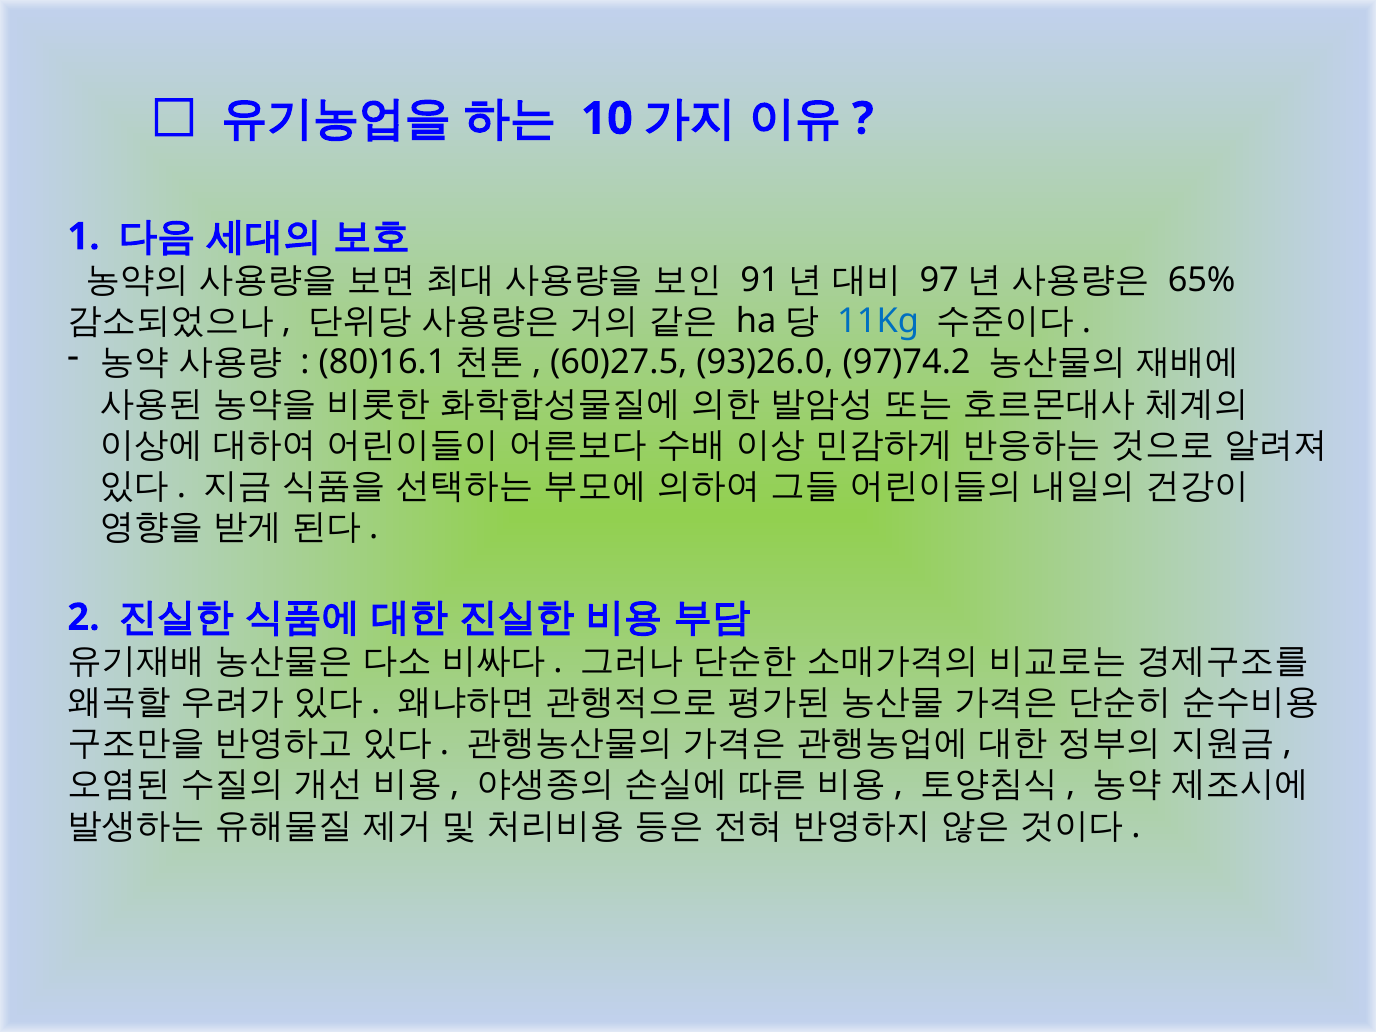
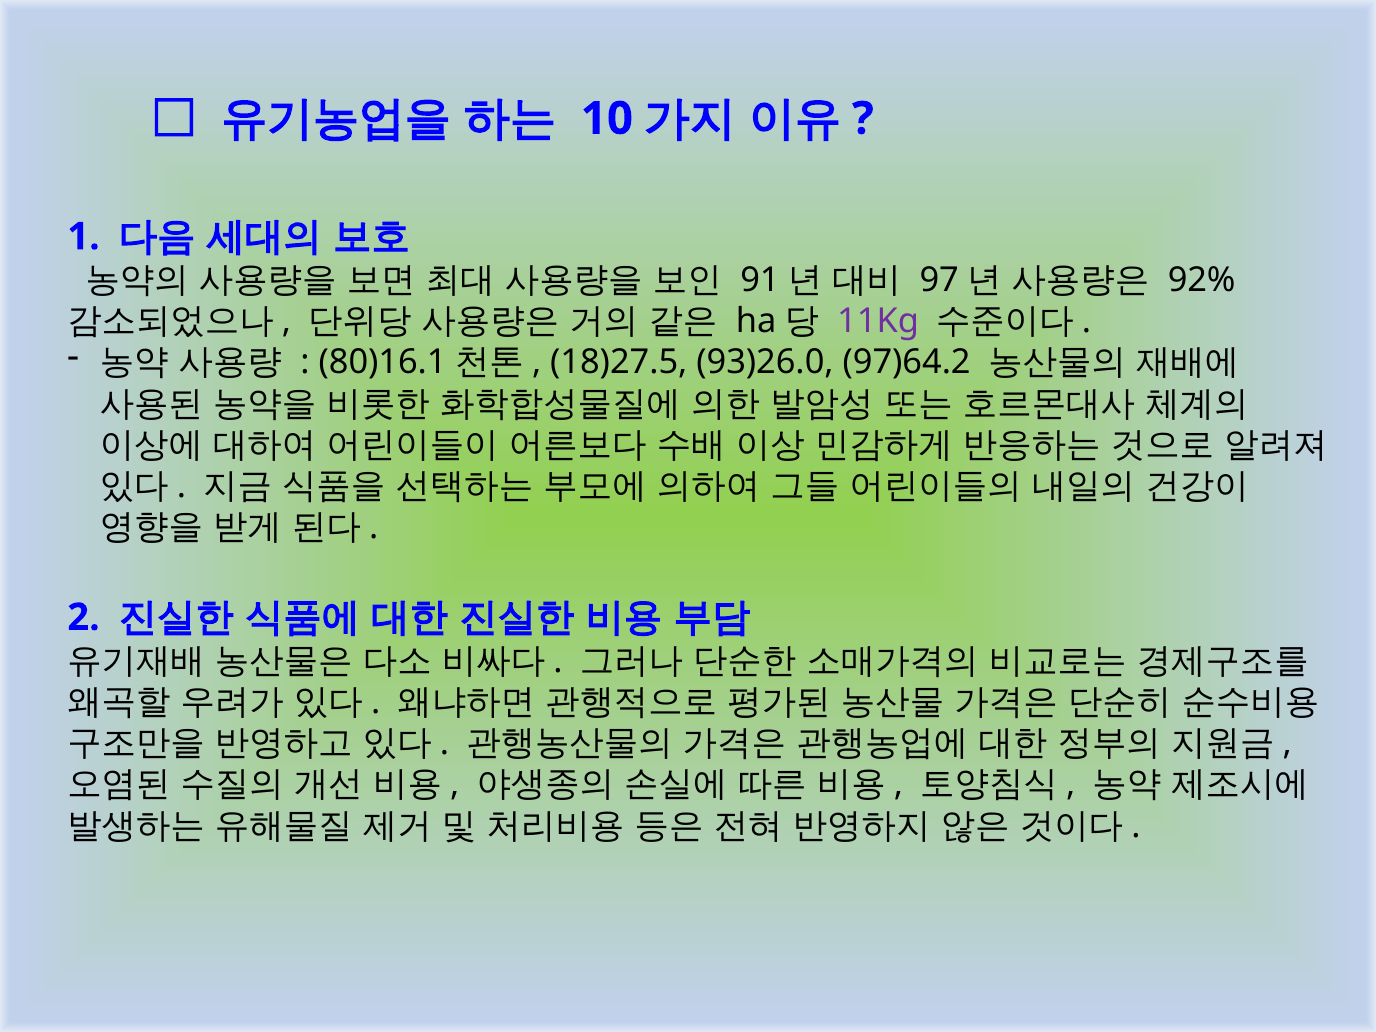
65%: 65% -> 92% (1202, 280)
11Kg colour: blue -> purple (878, 321)
60)27.5: 60)27.5 -> 18)27.5 (619, 362)
97)74.2: 97)74.2 -> 97)64.2 (907, 362)
